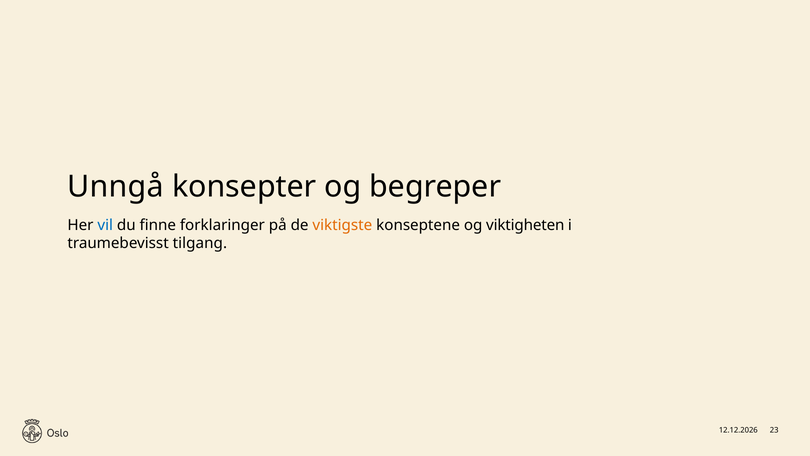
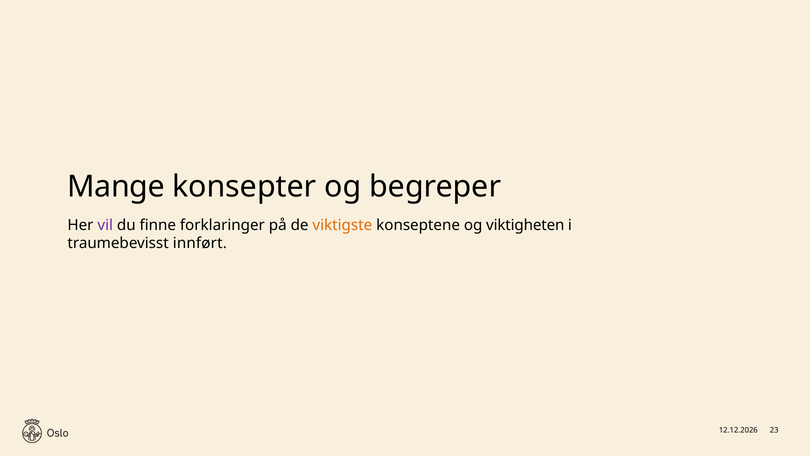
Unngå: Unngå -> Mange (116, 186)
vil colour: blue -> purple (105, 225)
tilgang: tilgang -> innført (200, 243)
